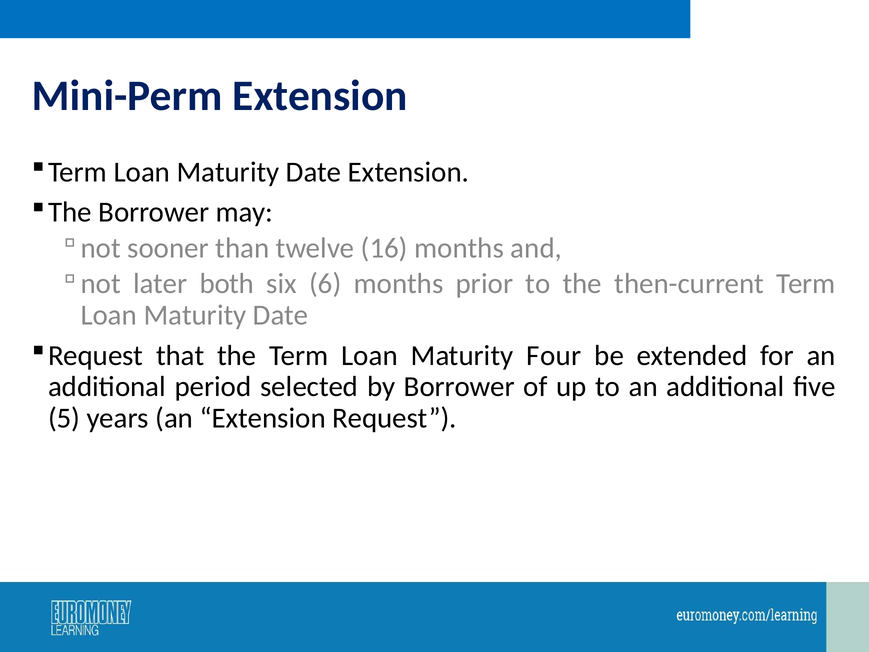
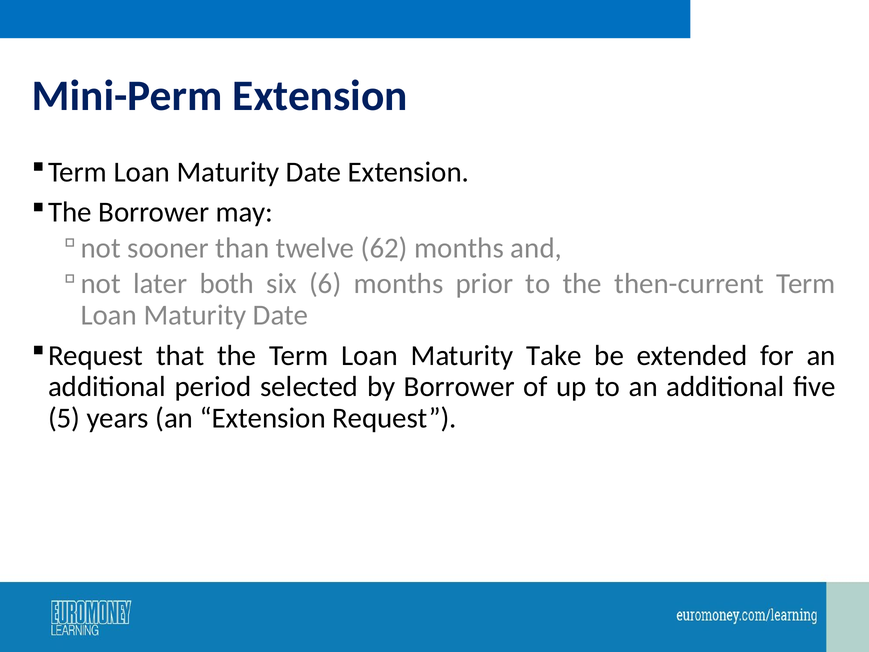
16: 16 -> 62 (384, 248)
Four: Four -> Take (554, 355)
